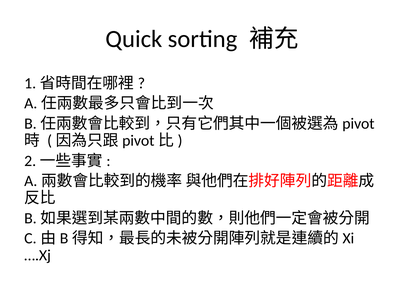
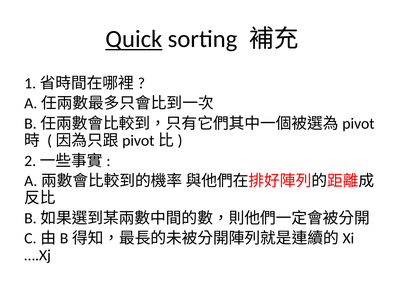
Quick underline: none -> present (134, 39)
